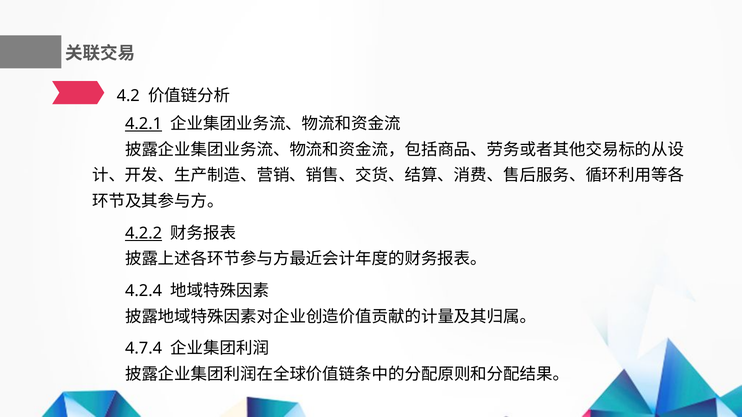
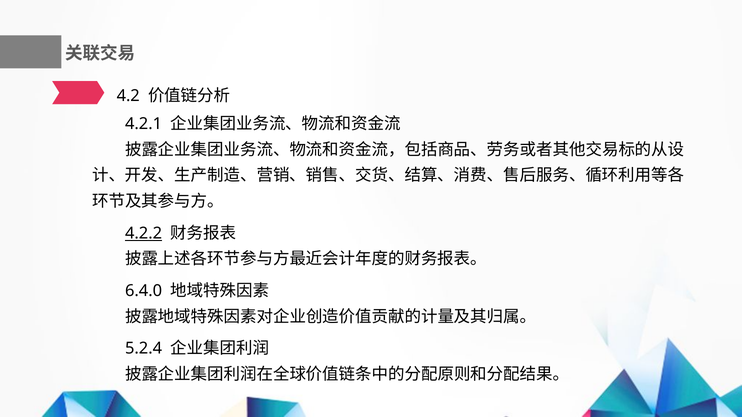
4.2.1 underline: present -> none (144, 124)
4.2.4: 4.2.4 -> 6.4.0 (144, 291)
4.7.4: 4.7.4 -> 5.2.4 (144, 349)
